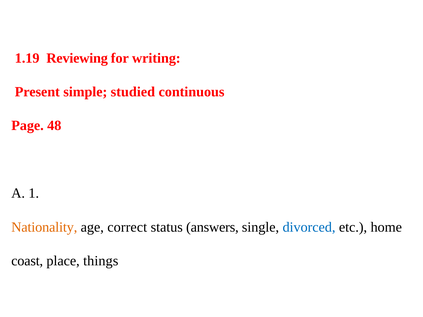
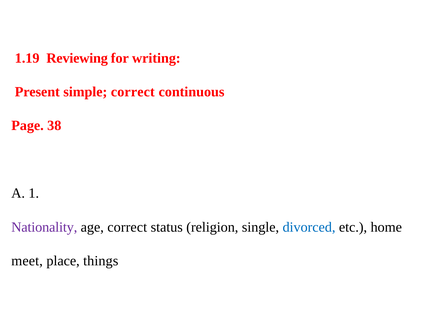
simple studied: studied -> correct (133, 92)
48: 48 -> 38 (54, 126)
Nationality colour: orange -> purple (44, 227)
answers: answers -> religion (212, 227)
coast: coast -> meet (27, 261)
